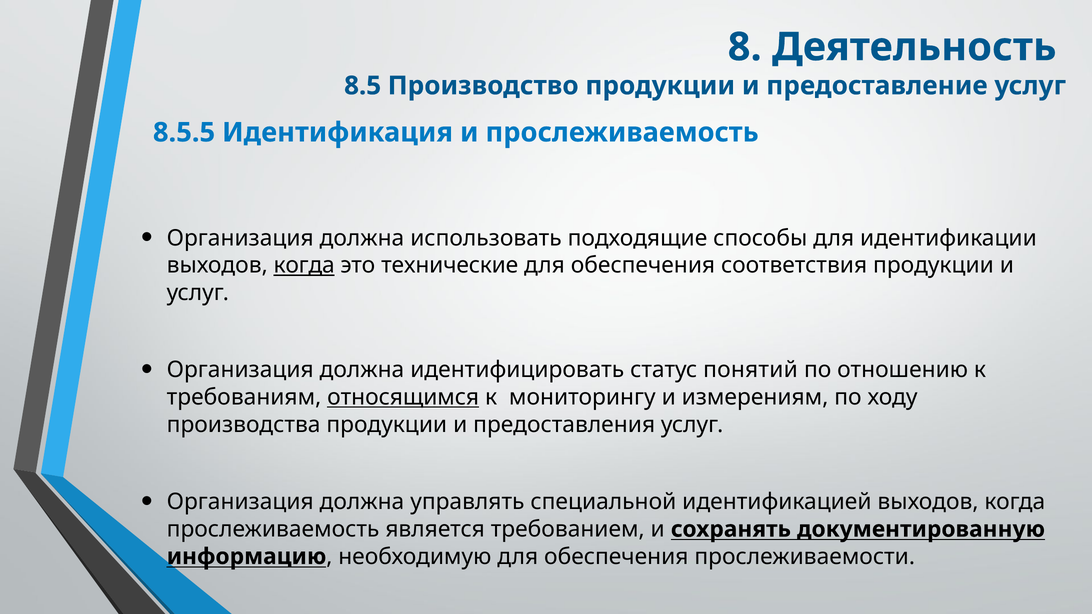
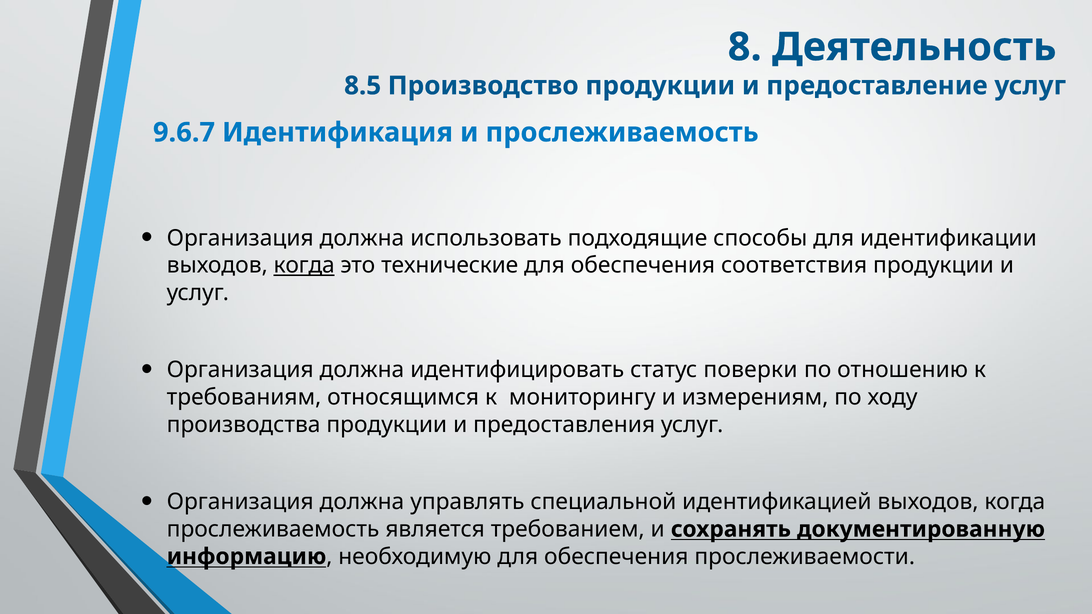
8.5.5: 8.5.5 -> 9.6.7 (184, 133)
понятий: понятий -> поверки (750, 370)
относящимся underline: present -> none (403, 397)
